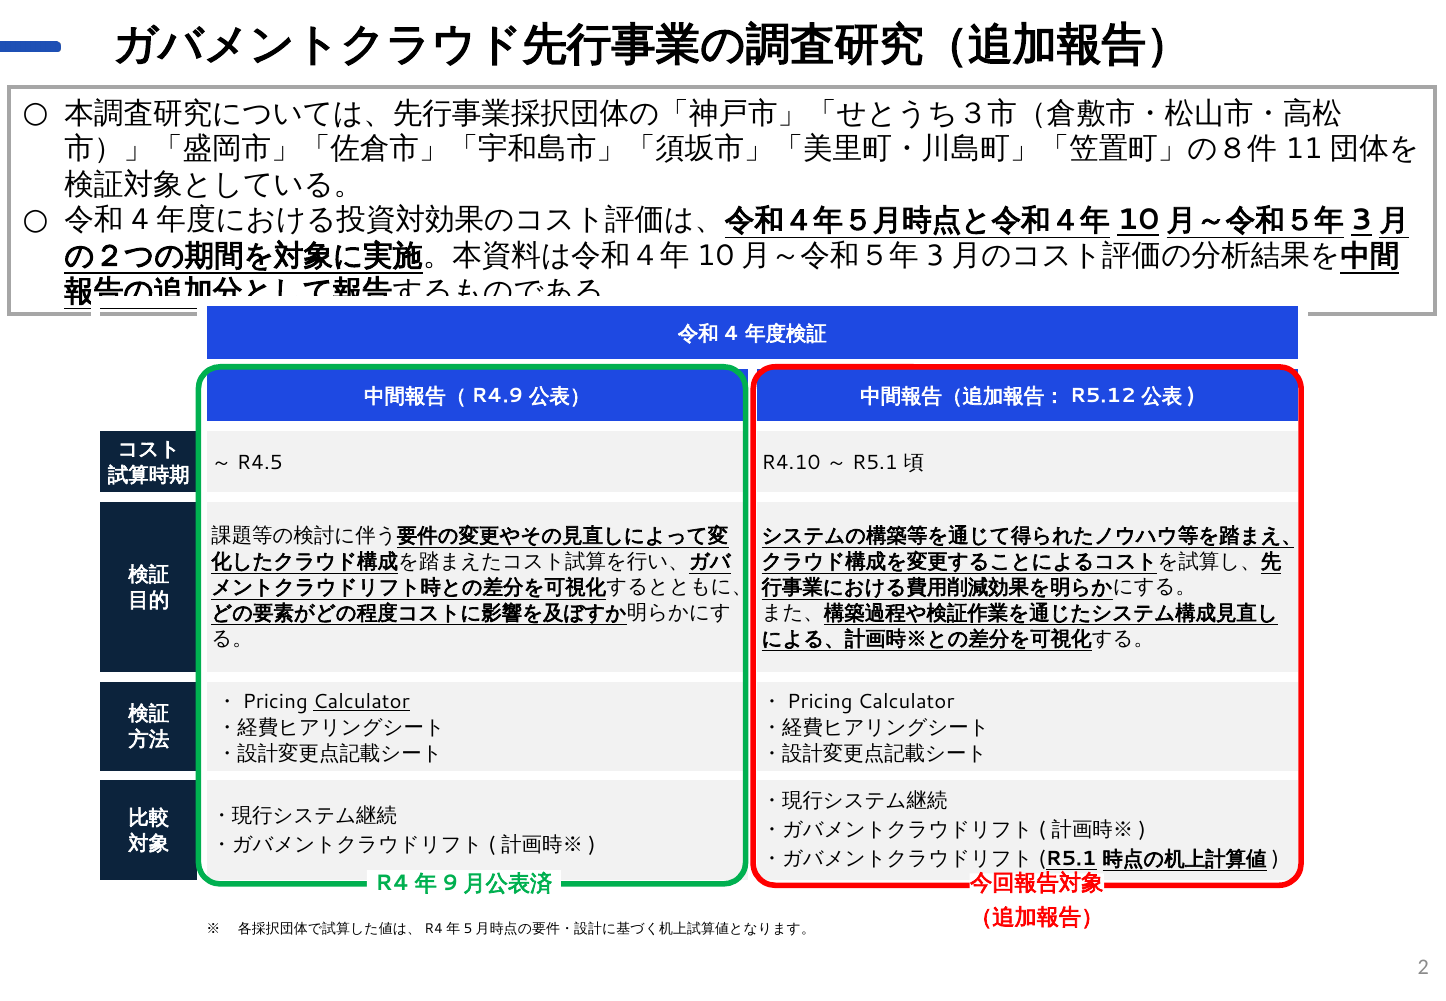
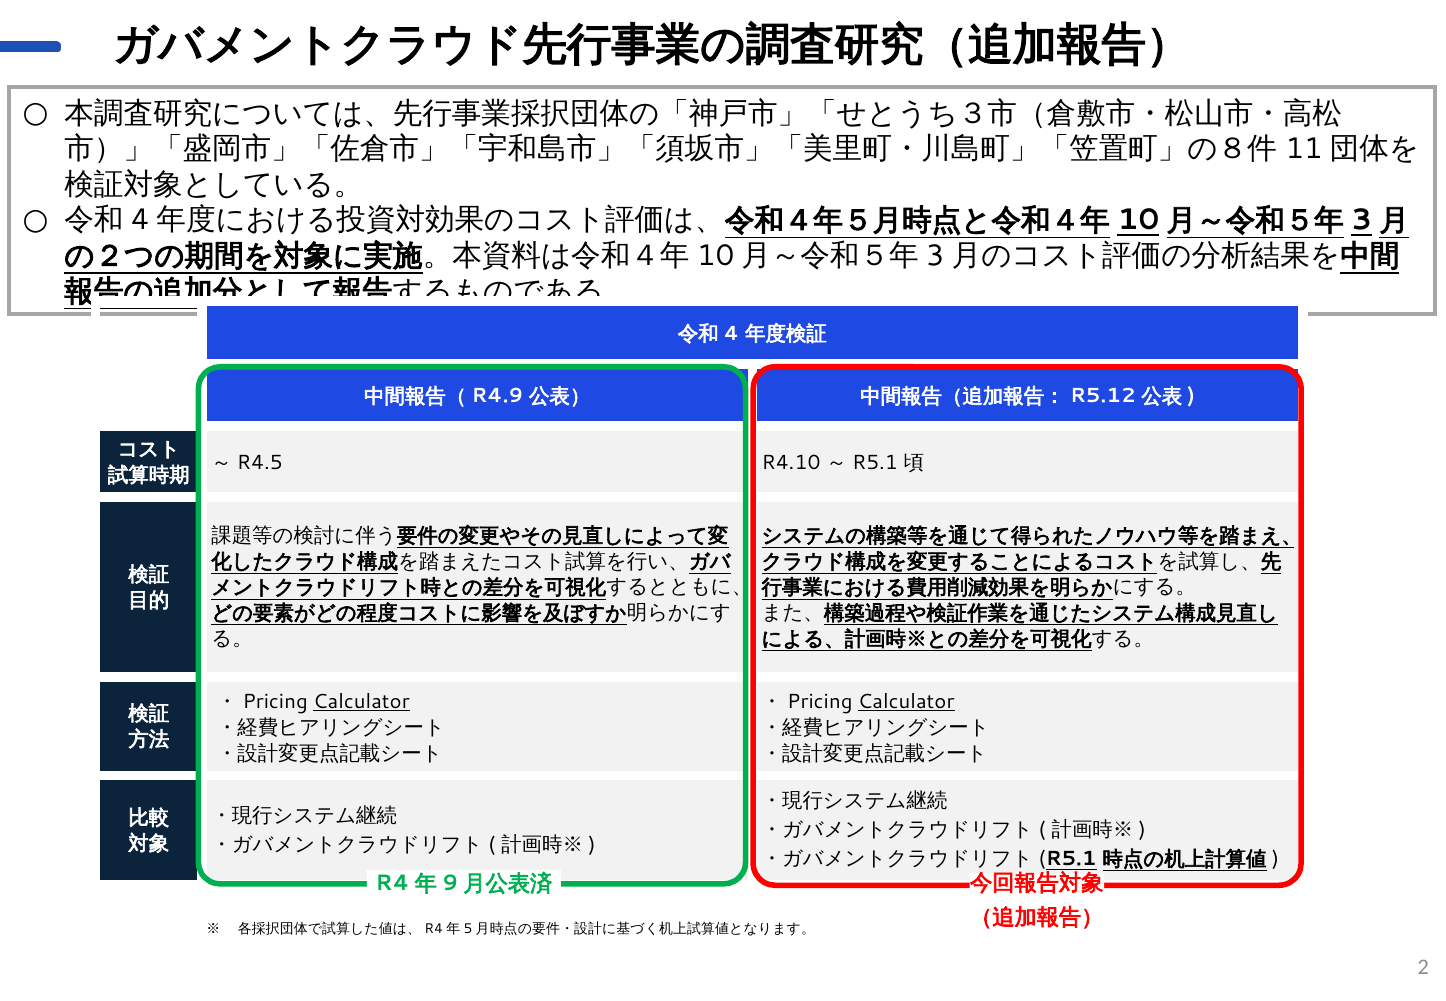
Calculator underline: none -> present (906, 702)
